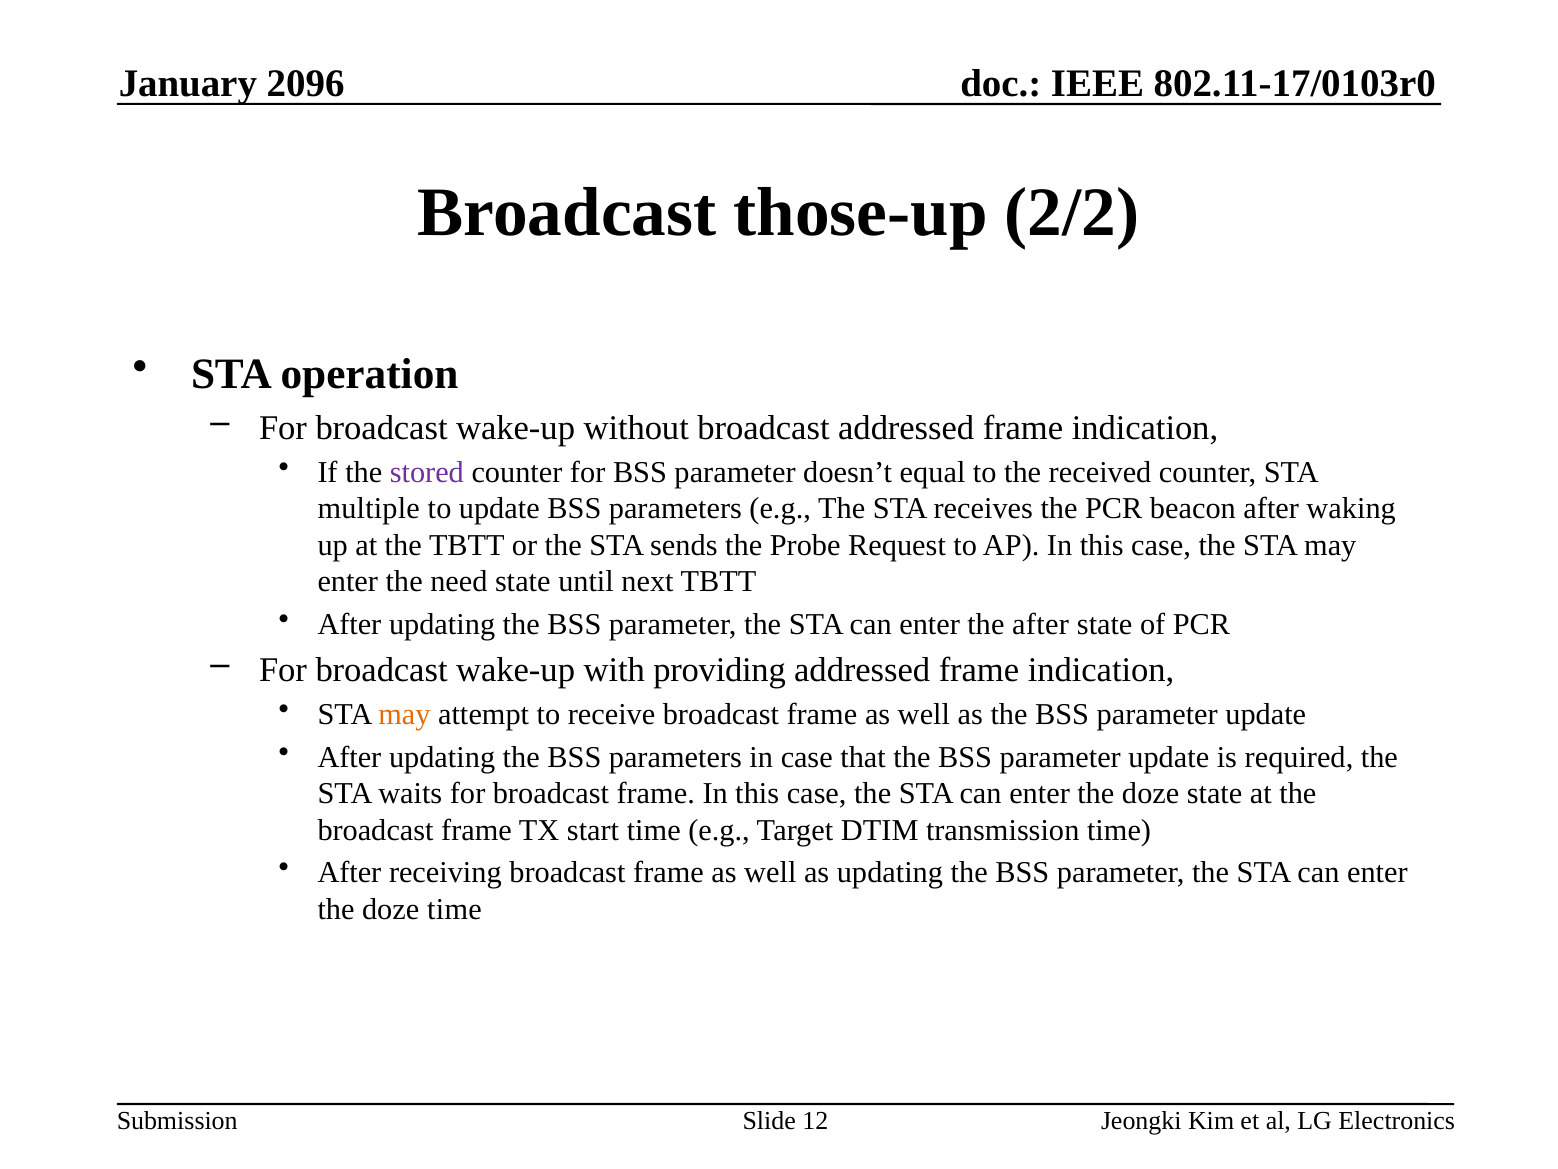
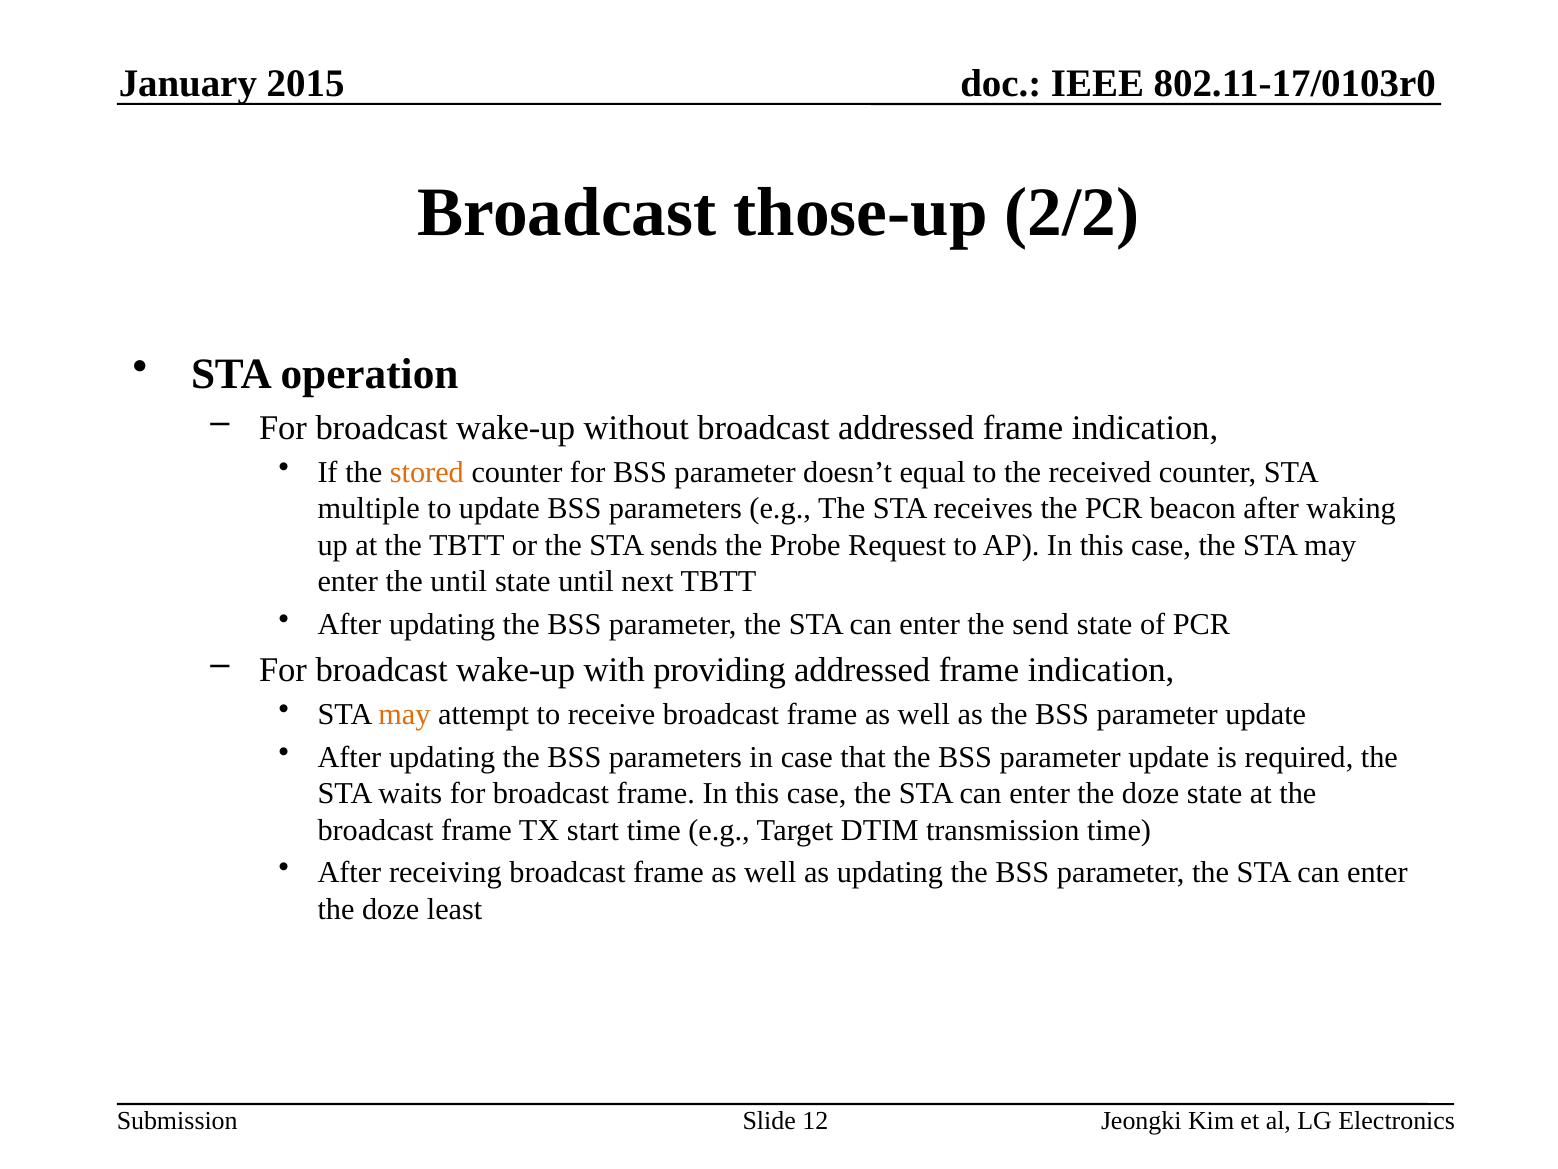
2096: 2096 -> 2015 (306, 83)
stored colour: purple -> orange (427, 472)
the need: need -> until (459, 581)
the after: after -> send (1041, 624)
doze time: time -> least (455, 909)
